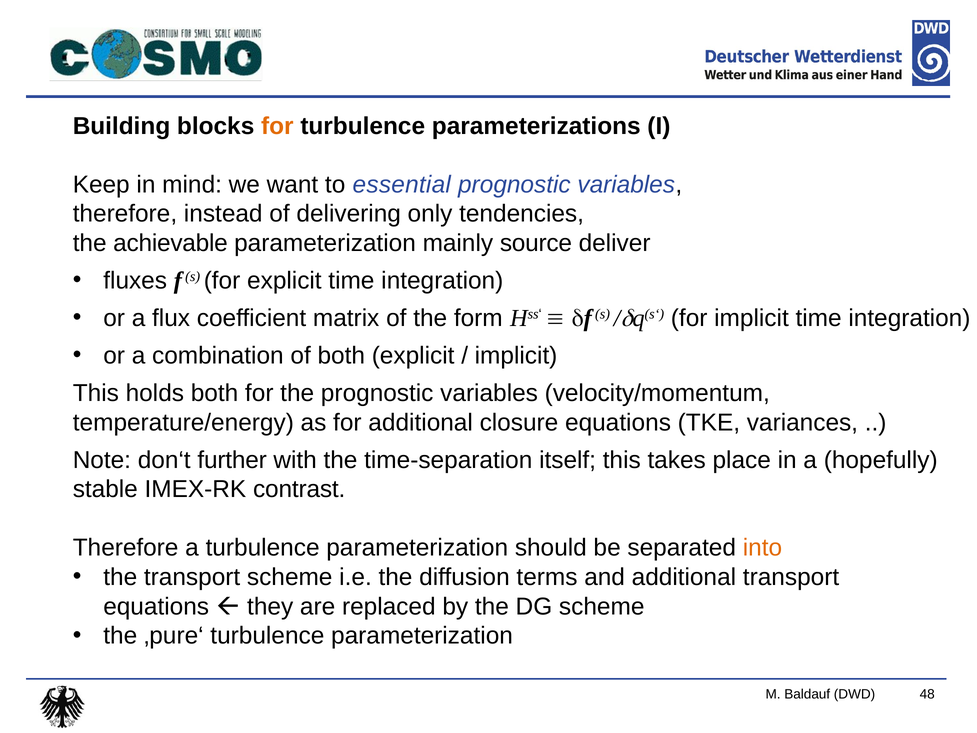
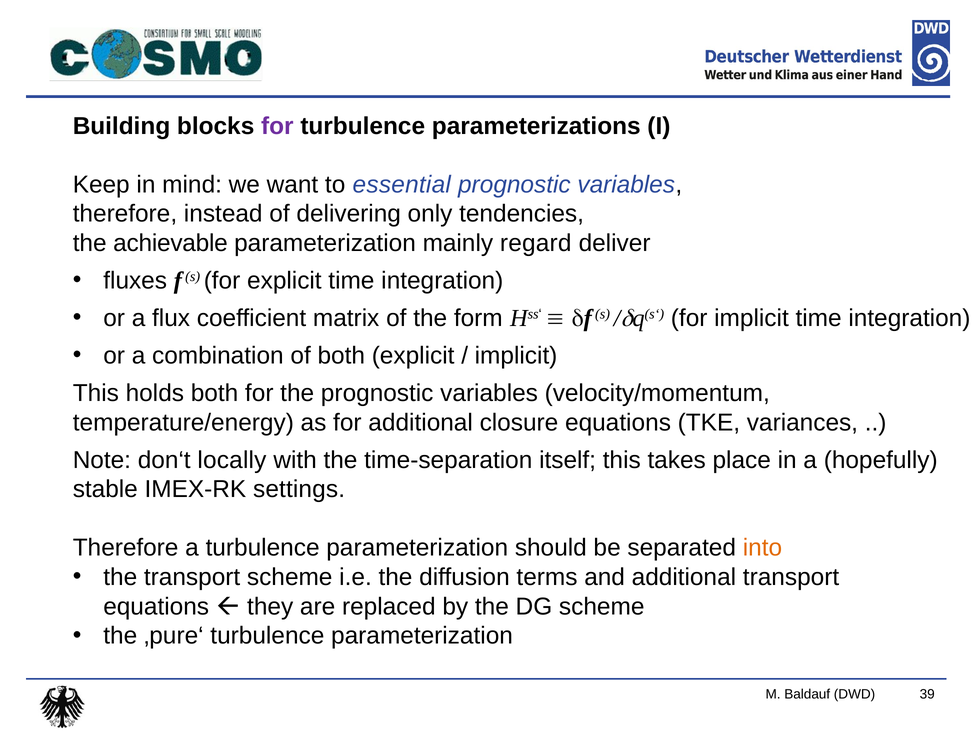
for colour: orange -> purple (277, 126)
source: source -> regard (536, 243)
further: further -> locally (232, 460)
contrast: contrast -> settings (299, 489)
48: 48 -> 39 (927, 694)
